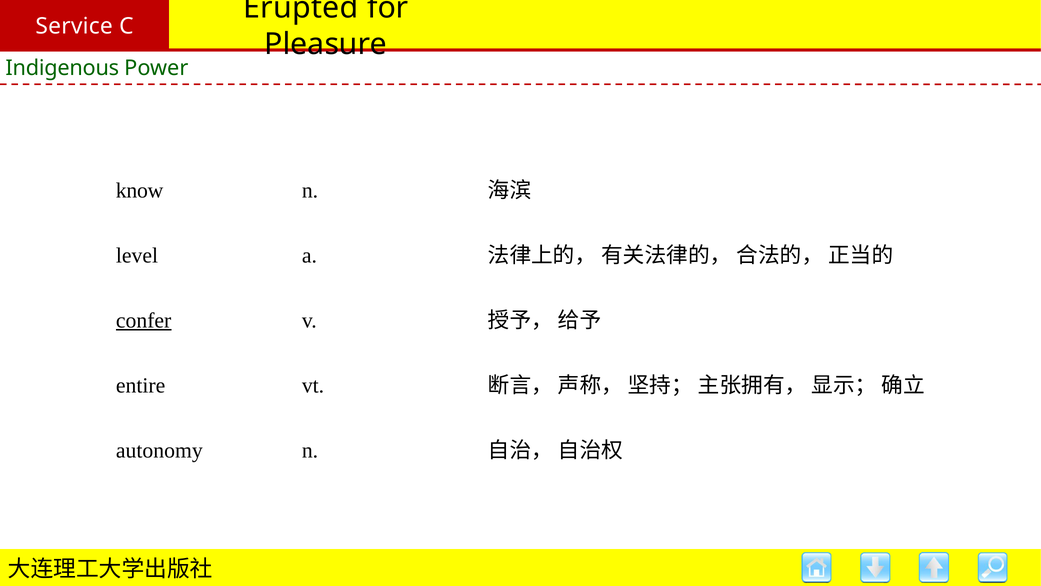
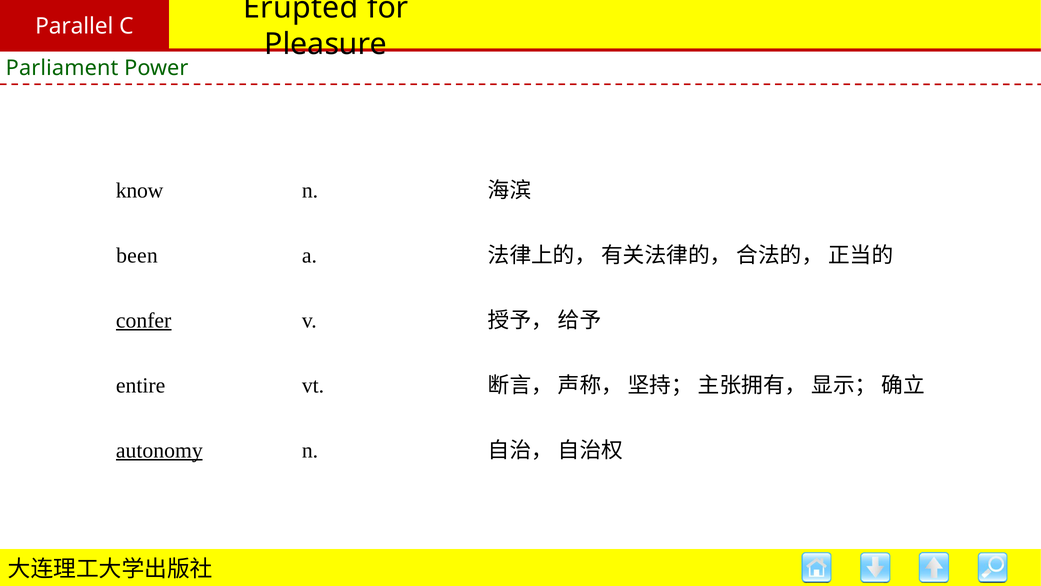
Service: Service -> Parallel (74, 26)
Indigenous: Indigenous -> Parliament (62, 68)
level: level -> been (137, 255)
autonomy underline: none -> present (159, 451)
